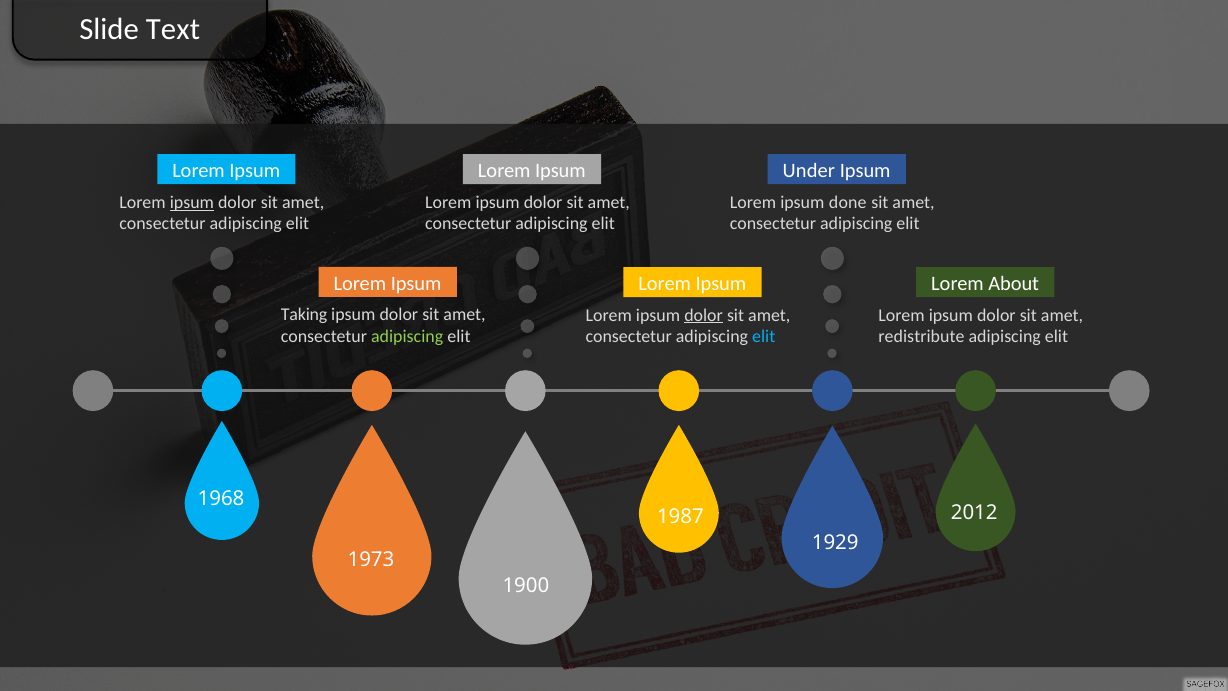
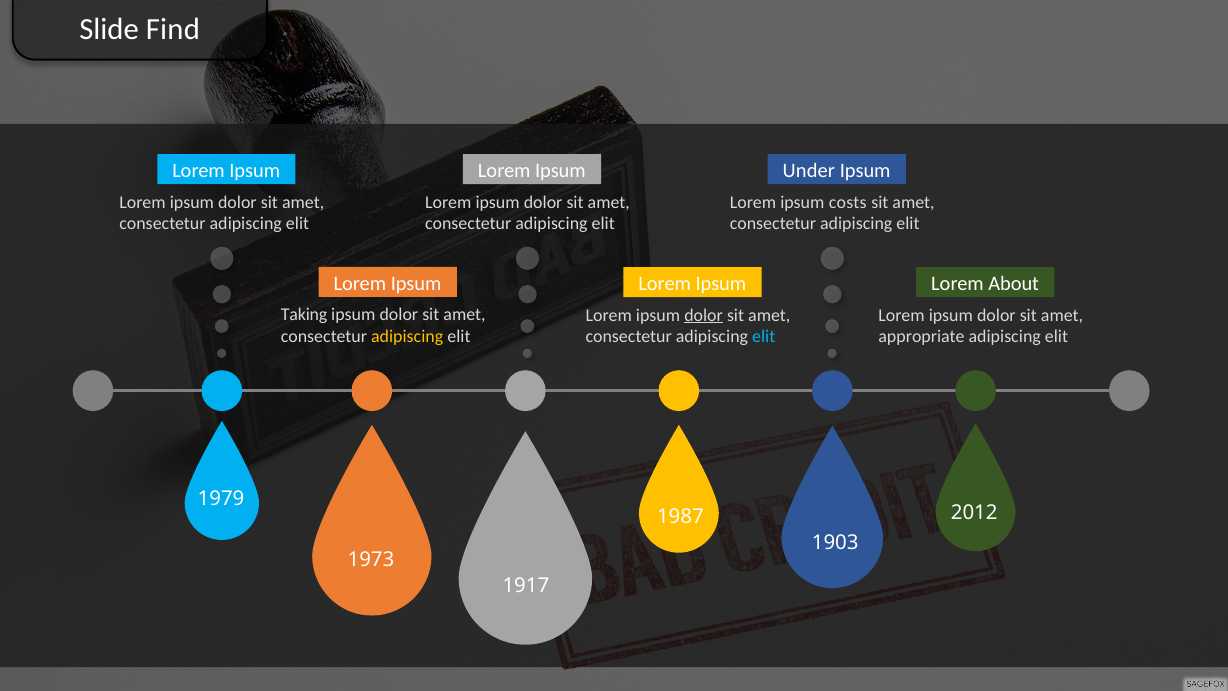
Text: Text -> Find (173, 29)
ipsum underline: present -> none (192, 202)
done: done -> costs (848, 202)
adipiscing colour: light green -> yellow (407, 336)
redistribute: redistribute -> appropriate (922, 337)
1968: 1968 -> 1979 (221, 498)
1929: 1929 -> 1903 (835, 542)
1900: 1900 -> 1917 (526, 585)
